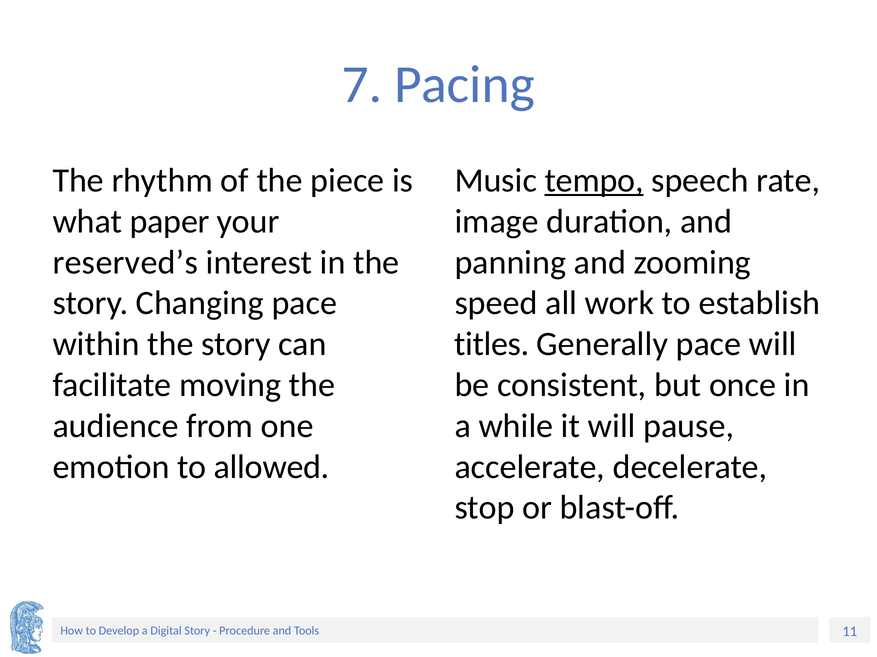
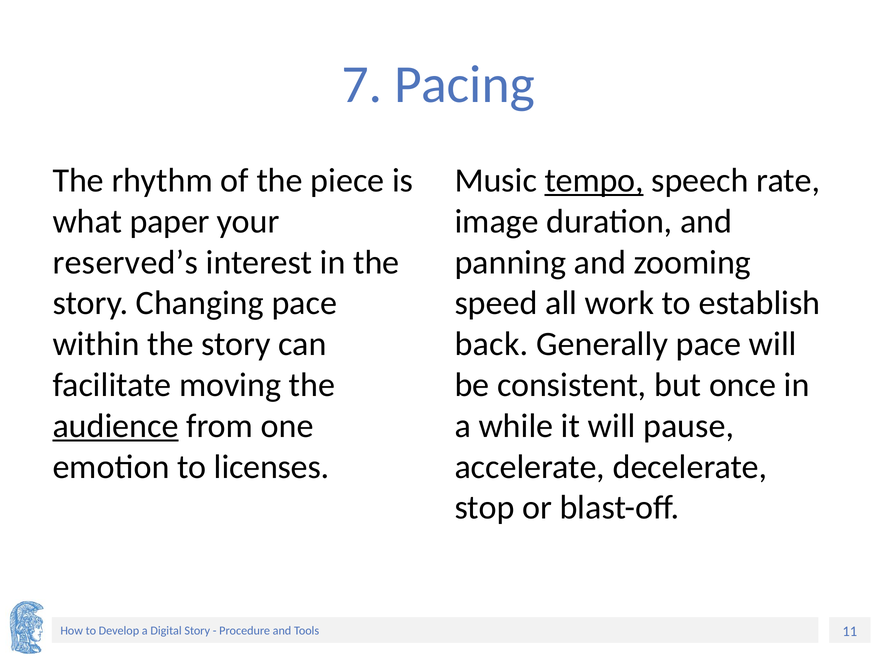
titles: titles -> back (491, 345)
audience underline: none -> present (116, 426)
allowed: allowed -> licenses (272, 467)
